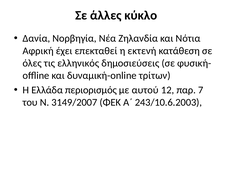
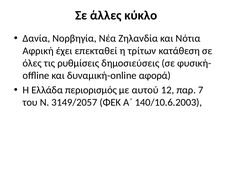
εκτενή: εκτενή -> τρίτων (142, 51)
ελληνικός: ελληνικός -> ρυθμίσεις (78, 63)
τρίτων: τρίτων -> αφορά (155, 76)
3149/2007: 3149/2007 -> 3149/2057 (74, 102)
243/10.6.2003: 243/10.6.2003 -> 140/10.6.2003 (168, 102)
